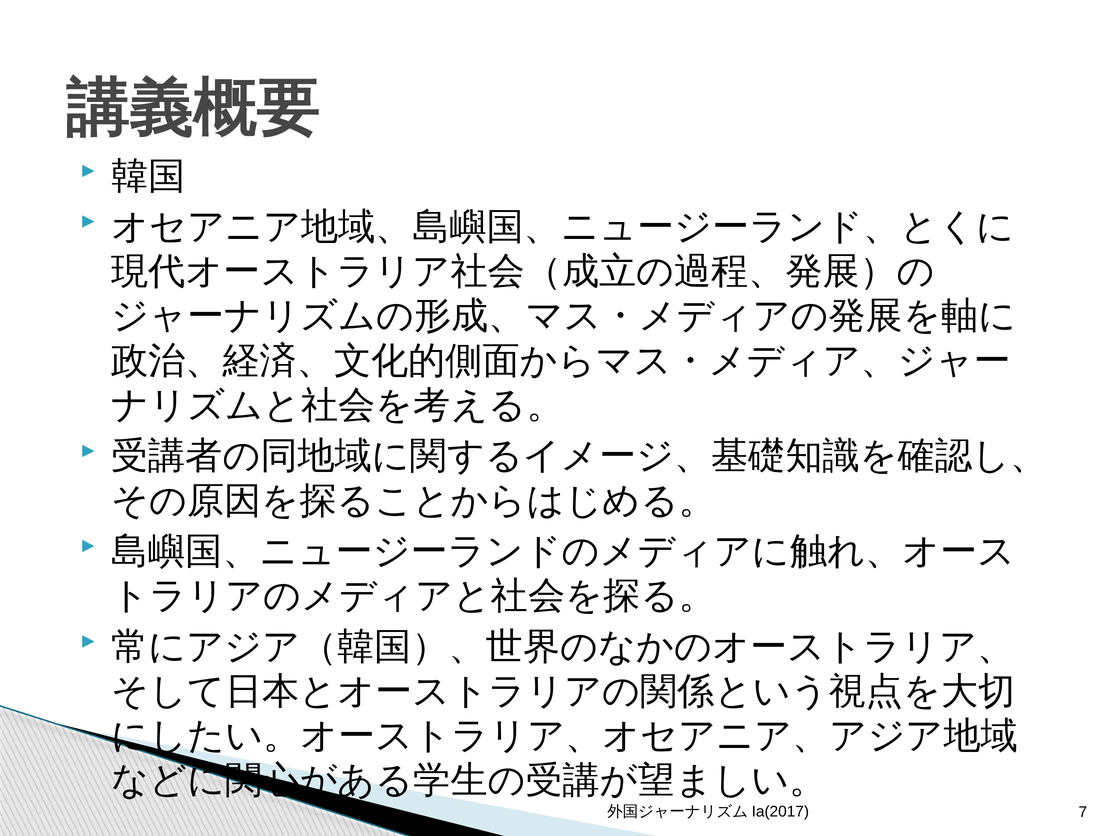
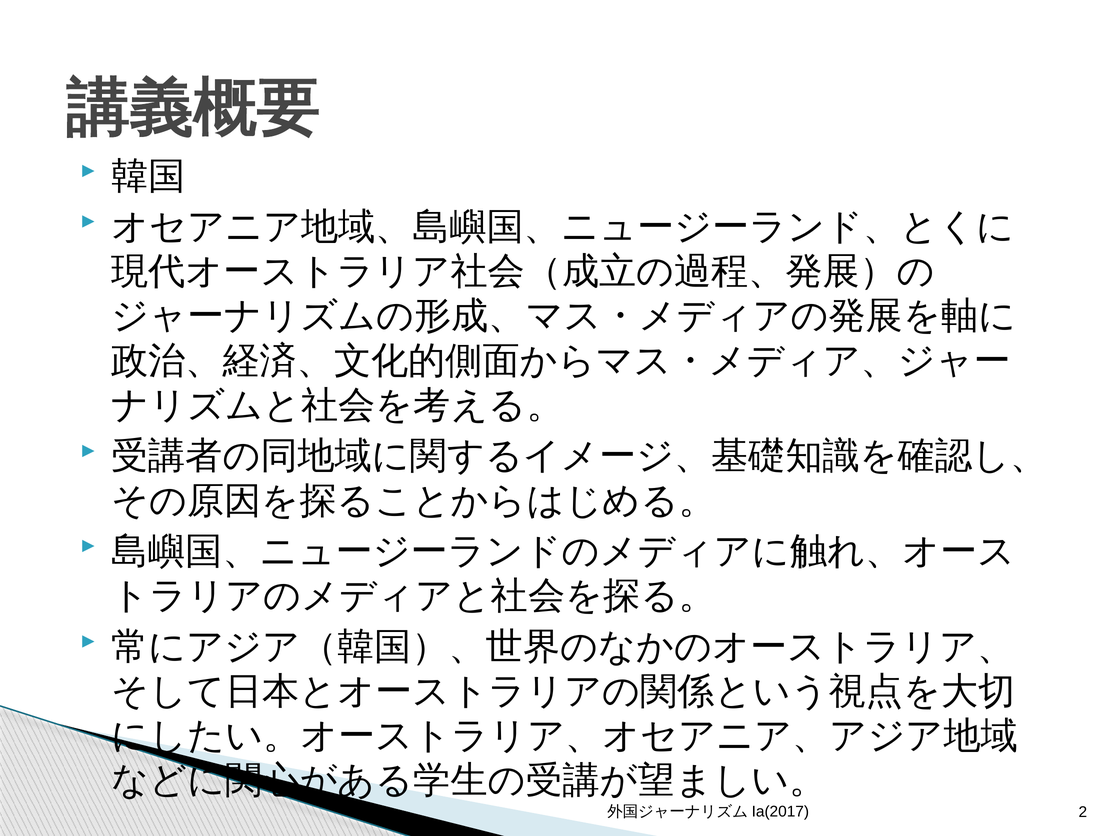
7: 7 -> 2 (1083, 811)
